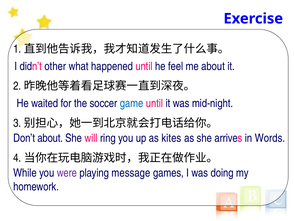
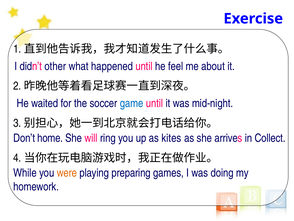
Don’t about: about -> home (50, 138)
Words: Words -> Collect (270, 138)
were colour: purple -> orange (67, 173)
message: message -> preparing (131, 173)
